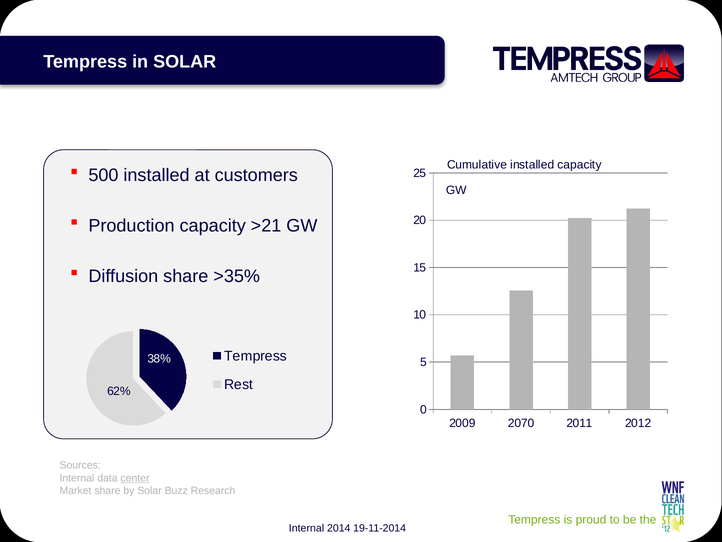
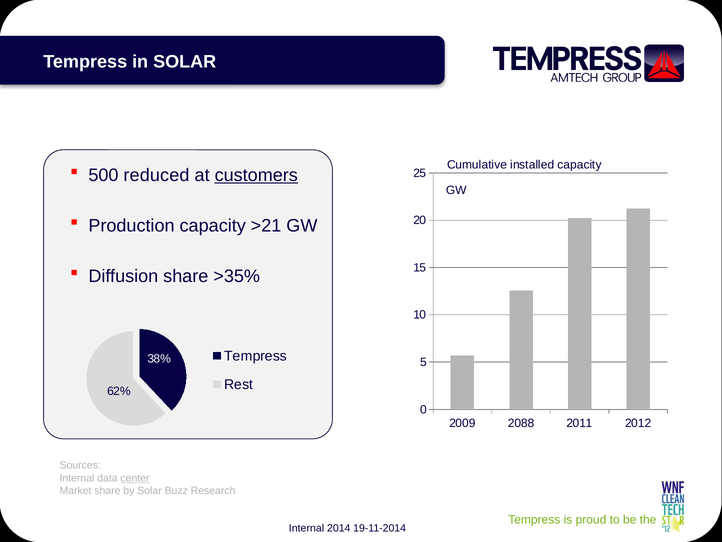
500 installed: installed -> reduced (156, 175)
customers underline: none -> present (256, 175)
2070: 2070 -> 2088 (521, 423)
